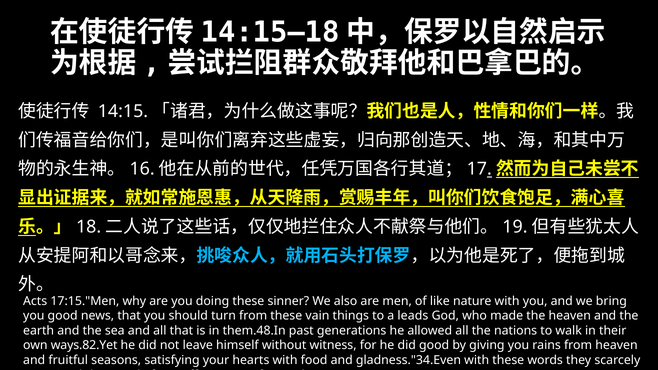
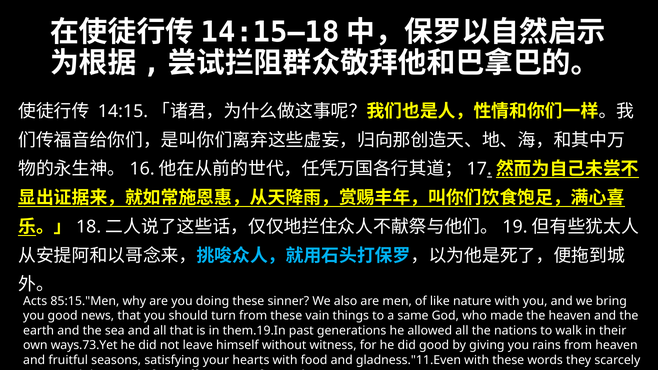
17:15."Men: 17:15."Men -> 85:15."Men (85, 301)
leads: leads -> same (413, 316)
them.48.In: them.48.In -> them.19.In (254, 331)
ways.82.Yet: ways.82.Yet -> ways.73.Yet (84, 345)
gladness."34.Even: gladness."34.Even -> gladness."11.Even (408, 360)
